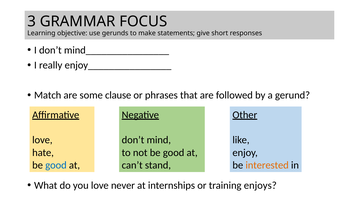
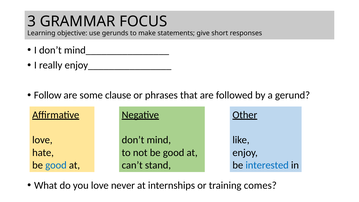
Match: Match -> Follow (48, 95)
interested colour: orange -> blue (267, 165)
enjoys: enjoys -> comes (260, 185)
